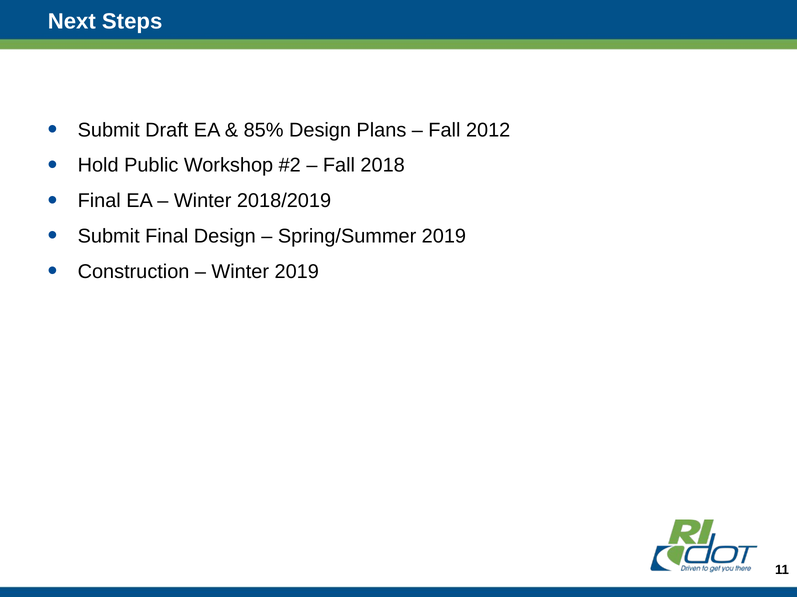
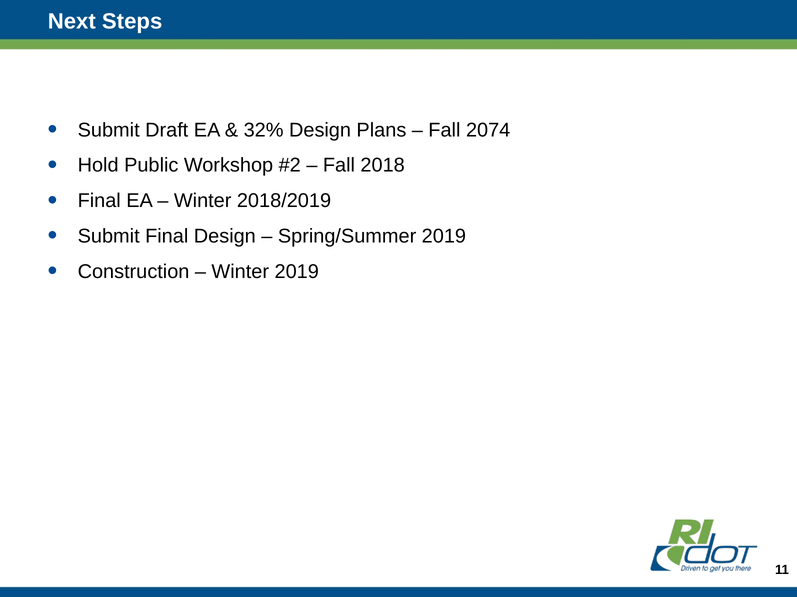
85%: 85% -> 32% (264, 130)
2012: 2012 -> 2074 (488, 130)
